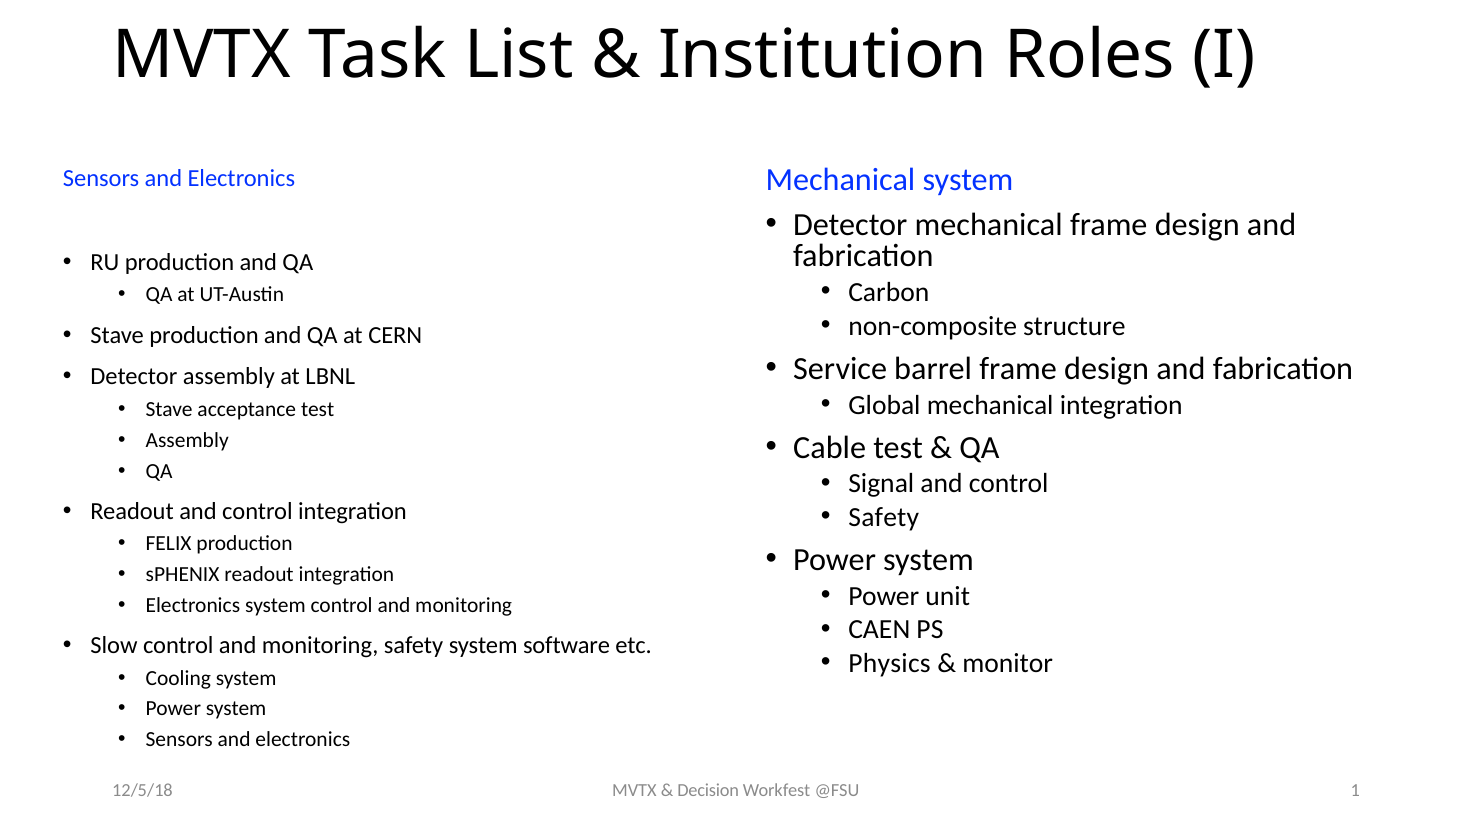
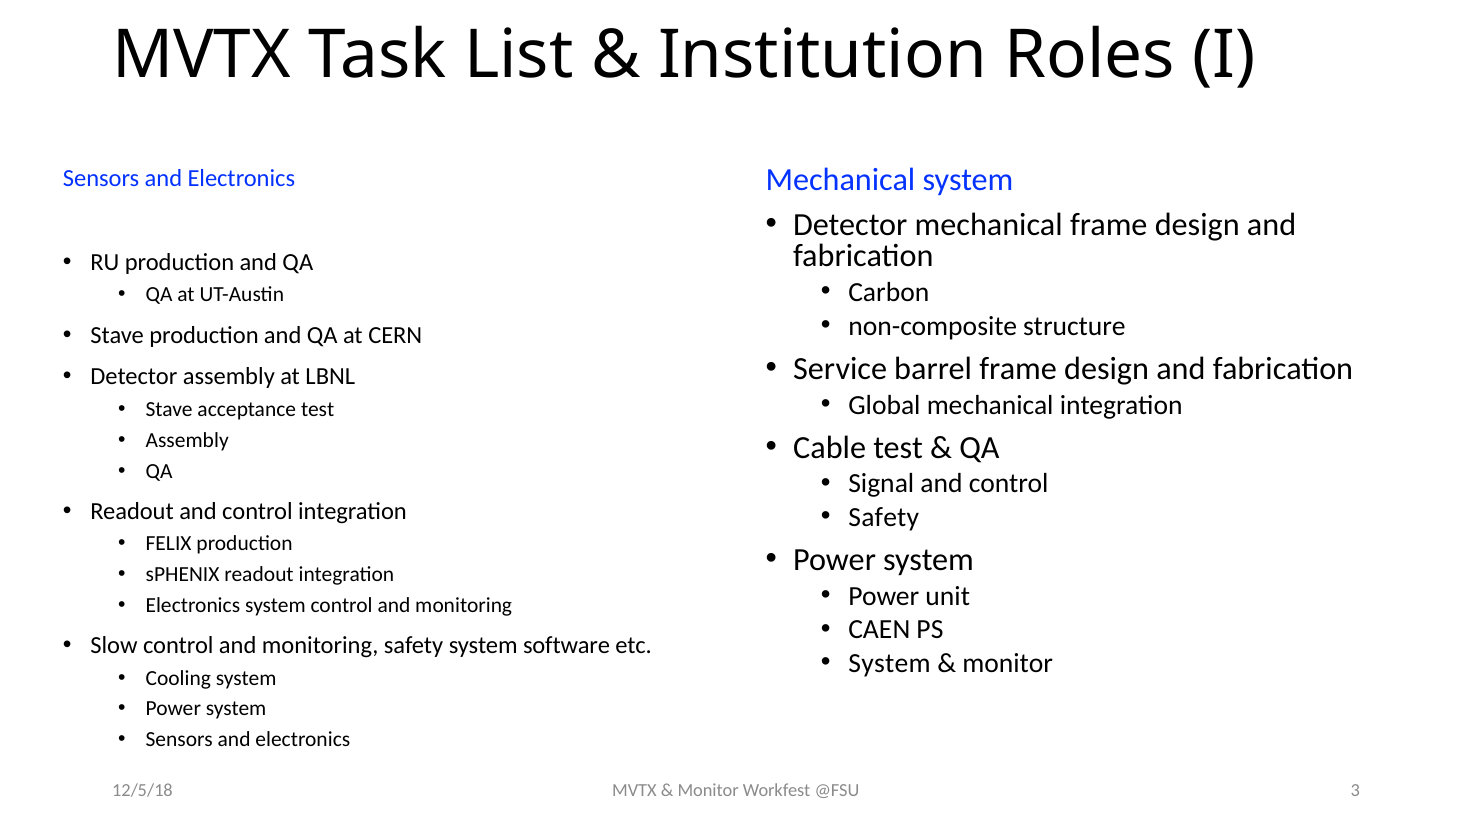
Physics: Physics -> System (890, 663)
Decision: Decision -> Monitor (708, 791)
1: 1 -> 3 (1355, 791)
